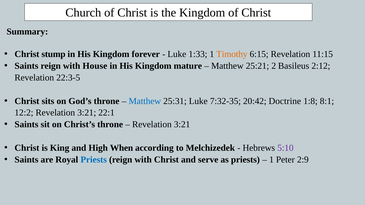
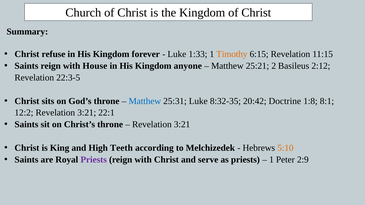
stump: stump -> refuse (53, 54)
mature: mature -> anyone (188, 66)
7:32-35: 7:32-35 -> 8:32-35 (225, 101)
When: When -> Teeth (121, 148)
5:10 colour: purple -> orange (285, 148)
Priests colour: blue -> purple (94, 160)
